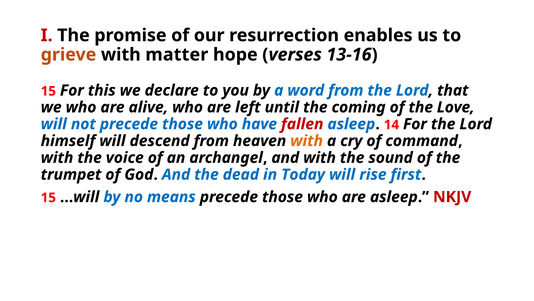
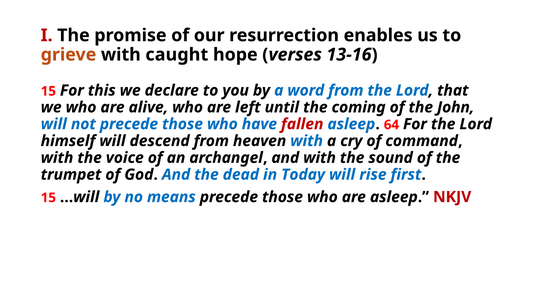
matter: matter -> caught (177, 55)
Love: Love -> John (456, 107)
14: 14 -> 64 (391, 125)
with colour: orange -> blue (307, 141)
